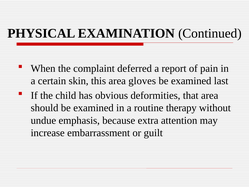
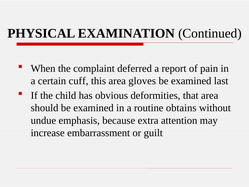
skin: skin -> cuff (79, 81)
therapy: therapy -> obtains (181, 108)
